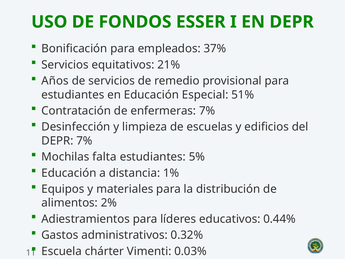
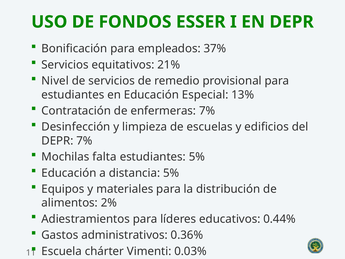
Años: Años -> Nivel (55, 81)
51%: 51% -> 13% (243, 95)
distancia 1%: 1% -> 5% (171, 173)
0.32%: 0.32% -> 0.36% (187, 235)
